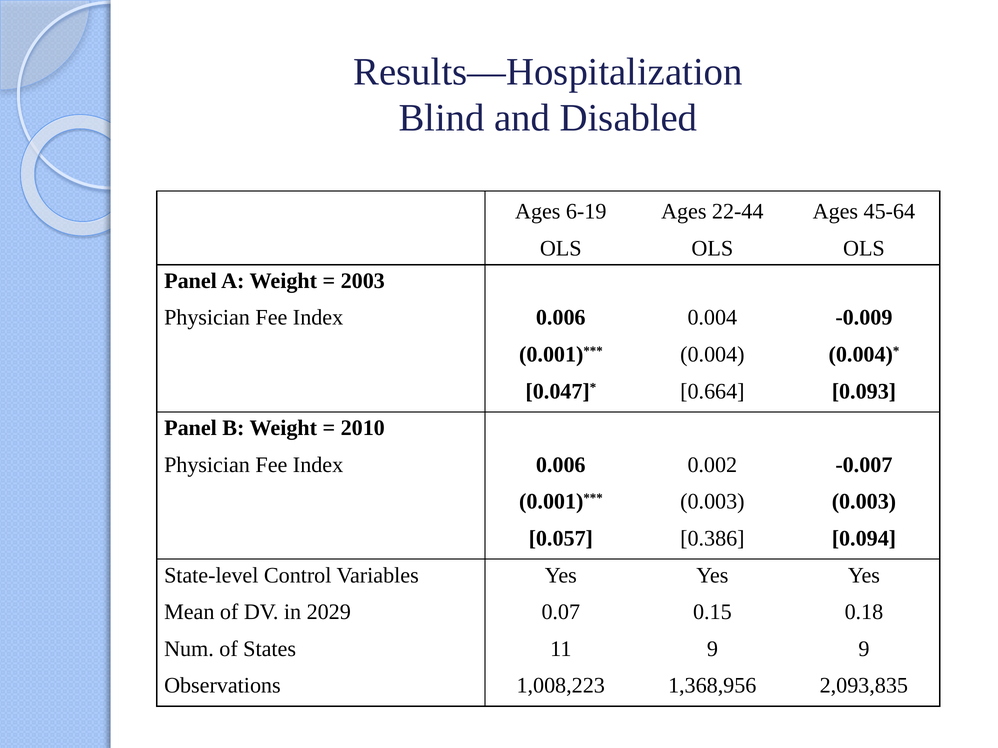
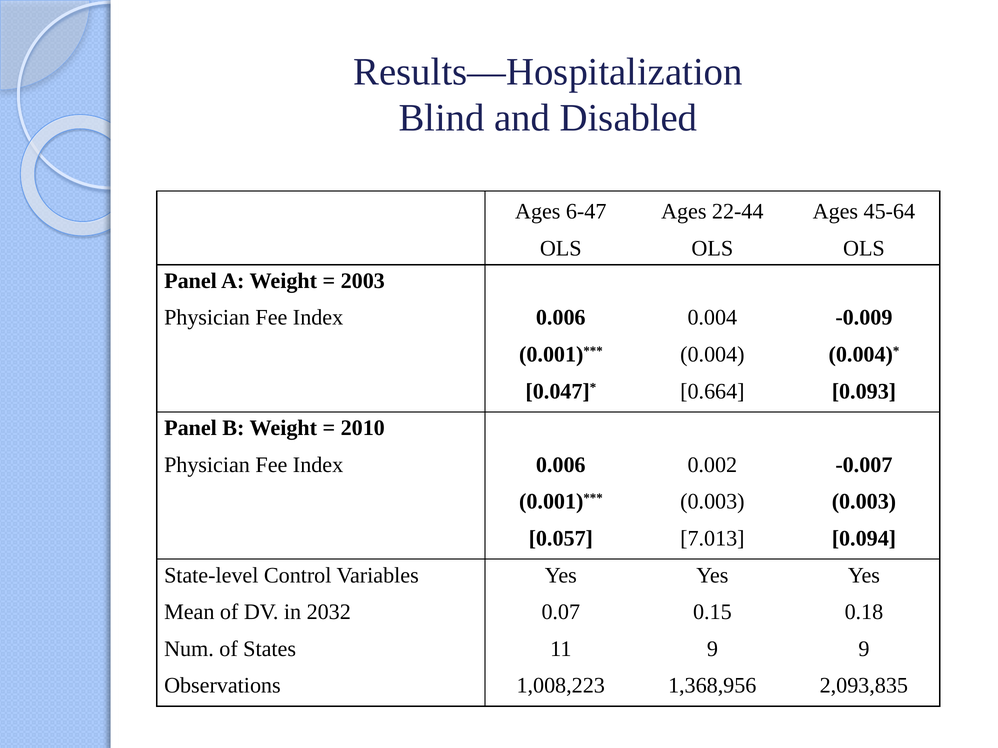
6-19: 6-19 -> 6-47 (586, 212)
0.386: 0.386 -> 7.013 (712, 539)
2029: 2029 -> 2032 (329, 612)
